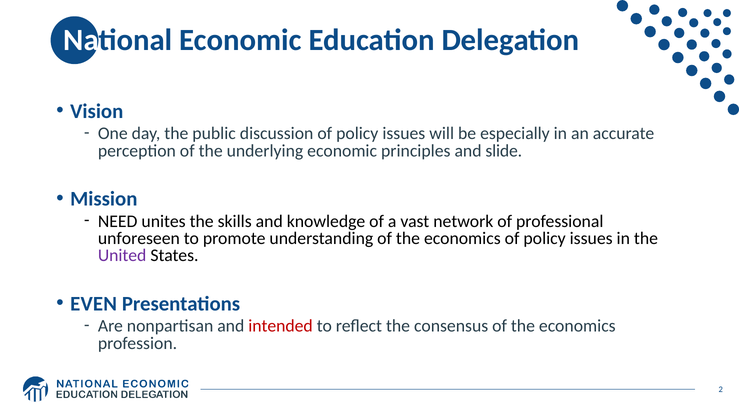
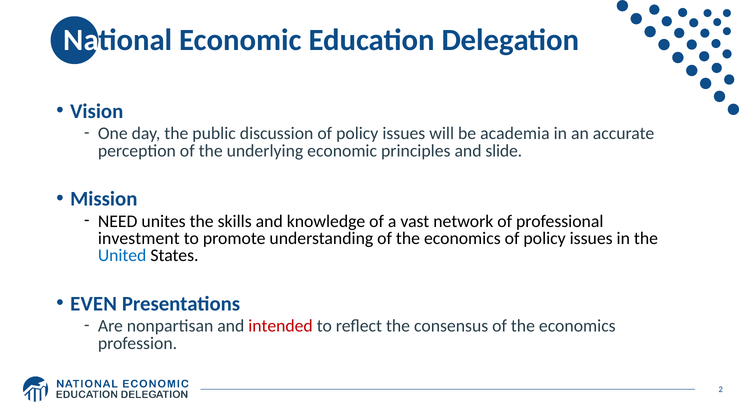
especially: especially -> academia (515, 134)
unforeseen: unforeseen -> investment (139, 238)
United colour: purple -> blue (122, 255)
